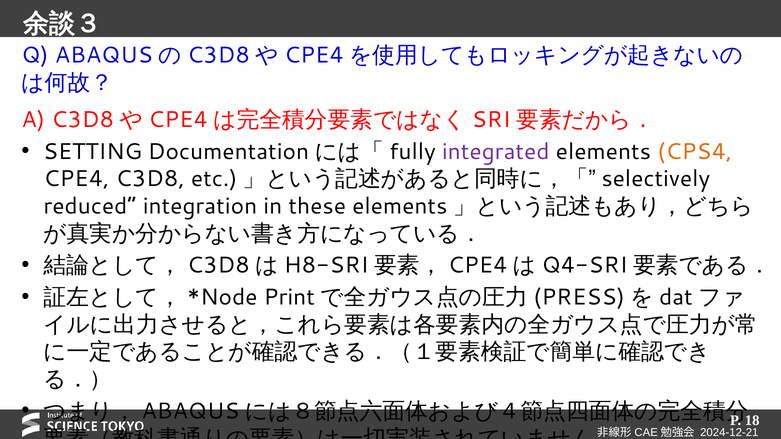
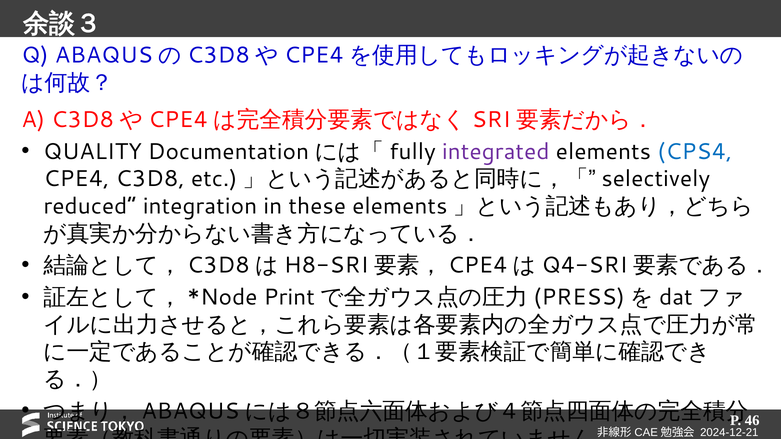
SETTING: SETTING -> QUALITY (93, 152)
CPS4 colour: orange -> blue (695, 152)
18: 18 -> 46 (752, 421)
